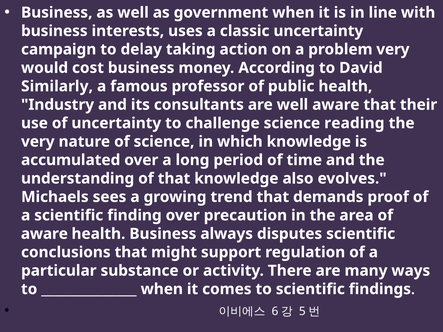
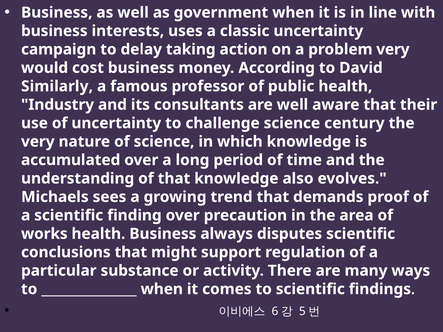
reading: reading -> century (354, 123)
aware: aware -> works (44, 234)
